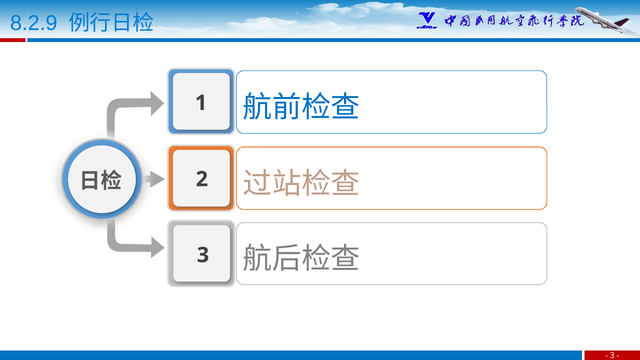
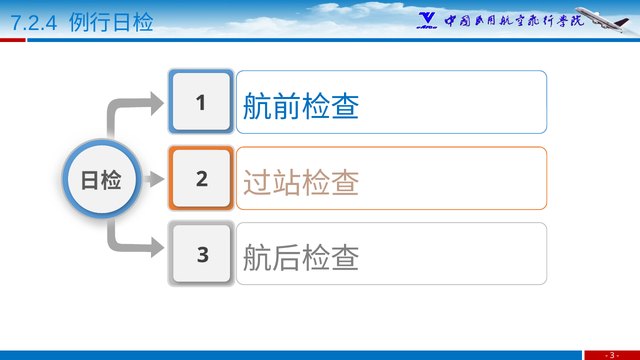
8.2.9: 8.2.9 -> 7.2.4 (34, 23)
